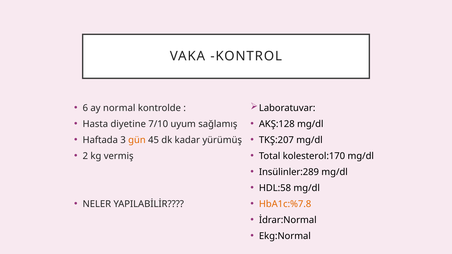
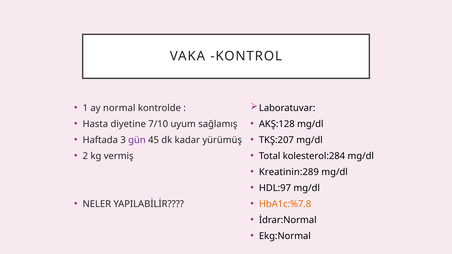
6: 6 -> 1 (85, 108)
gün colour: orange -> purple (137, 140)
kolesterol:170: kolesterol:170 -> kolesterol:284 (314, 156)
Insülinler:289: Insülinler:289 -> Kreatinin:289 (289, 172)
HDL:58: HDL:58 -> HDL:97 (275, 188)
